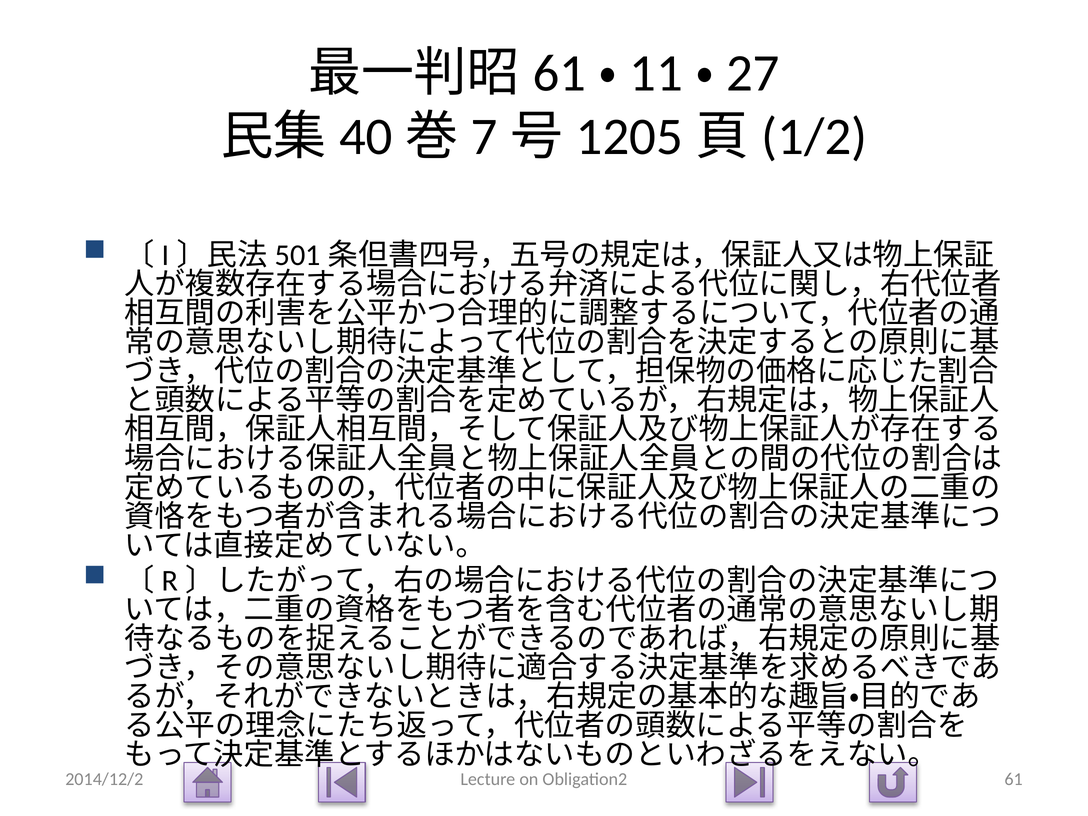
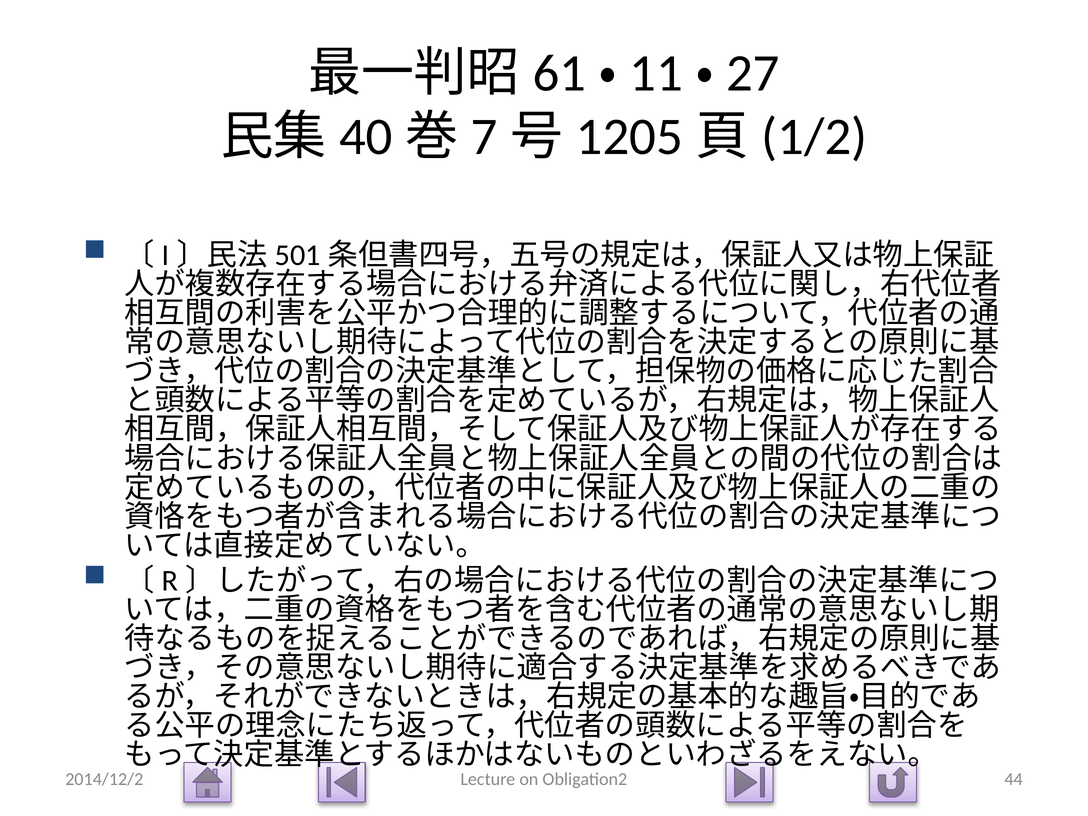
61: 61 -> 44 (1014, 779)
